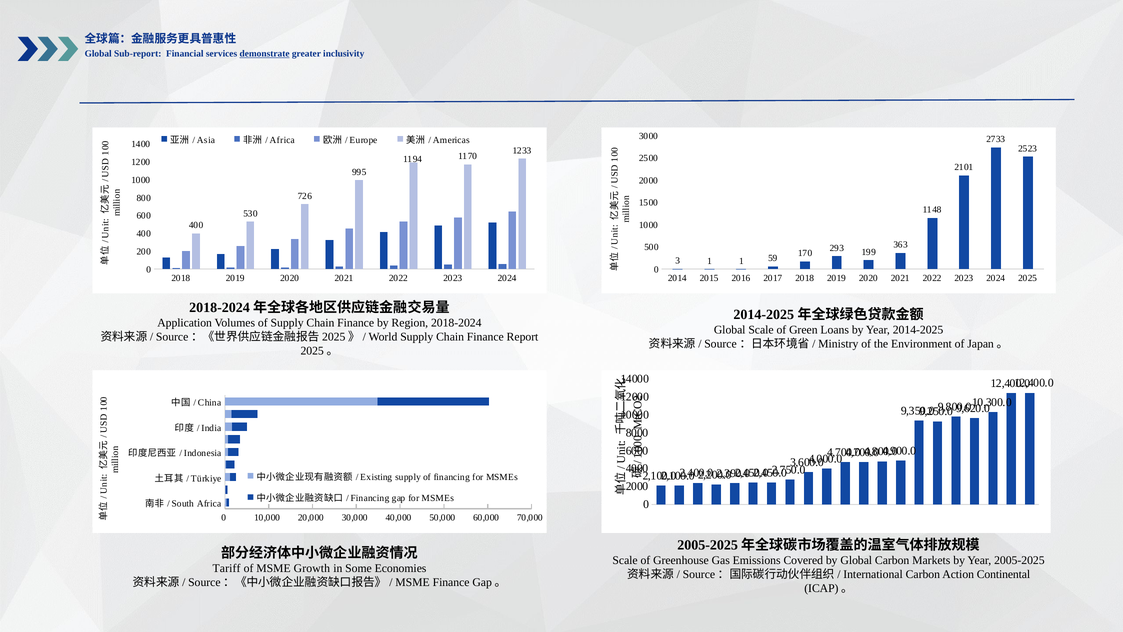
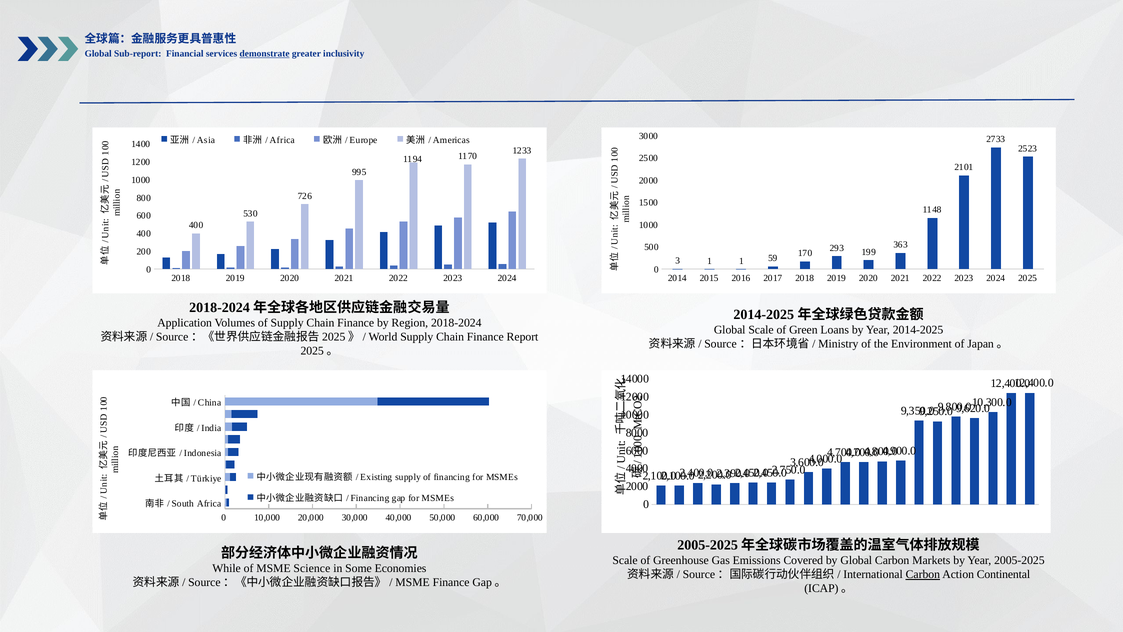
Tariff: Tariff -> While (227, 568)
Growth: Growth -> Science (312, 568)
Carbon underline: none -> present (923, 574)
